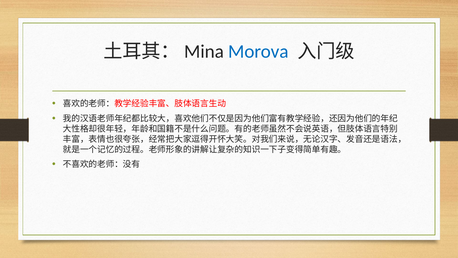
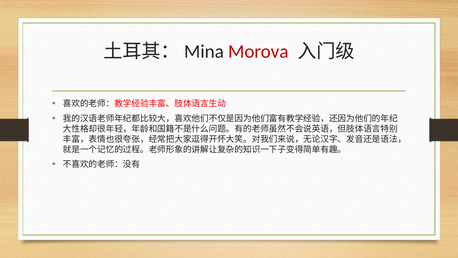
Morova colour: blue -> red (258, 51)
